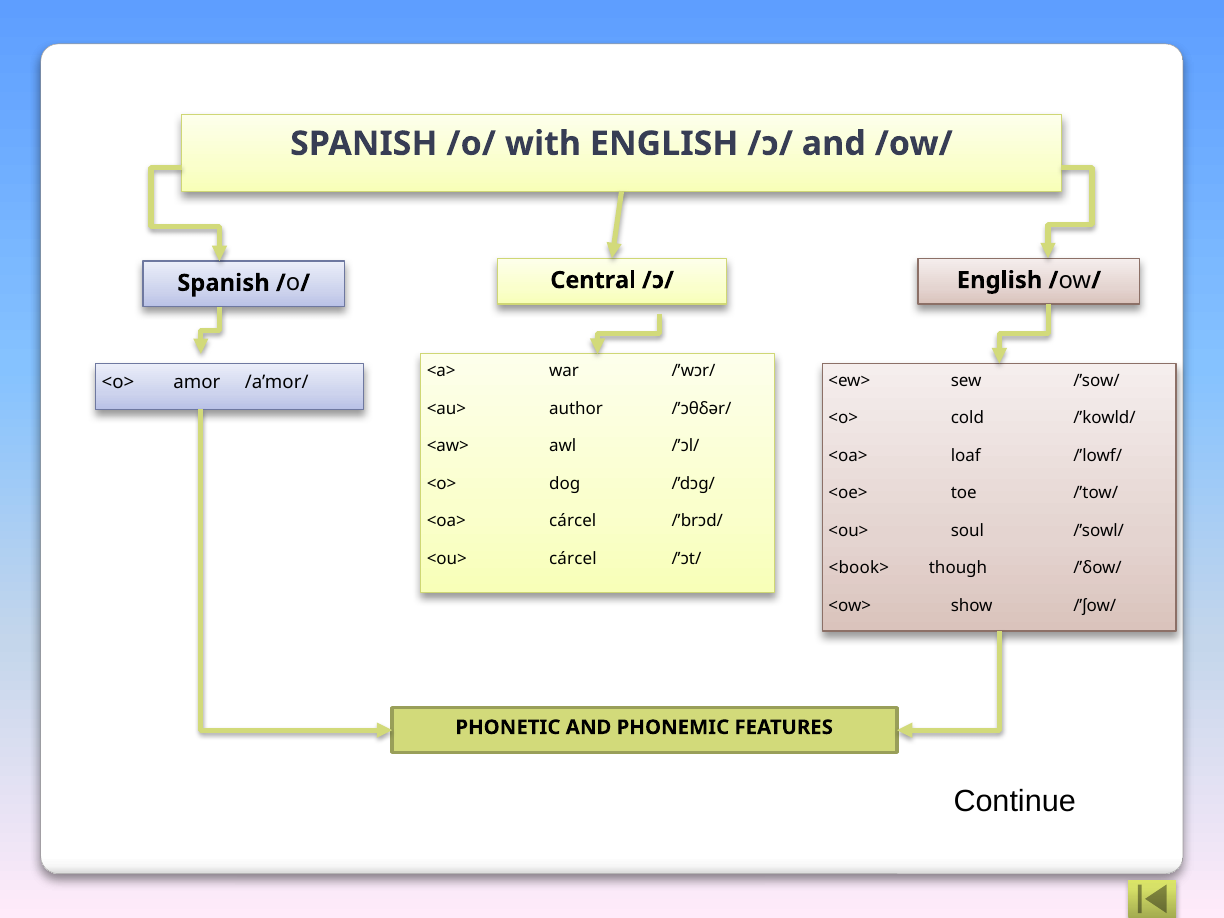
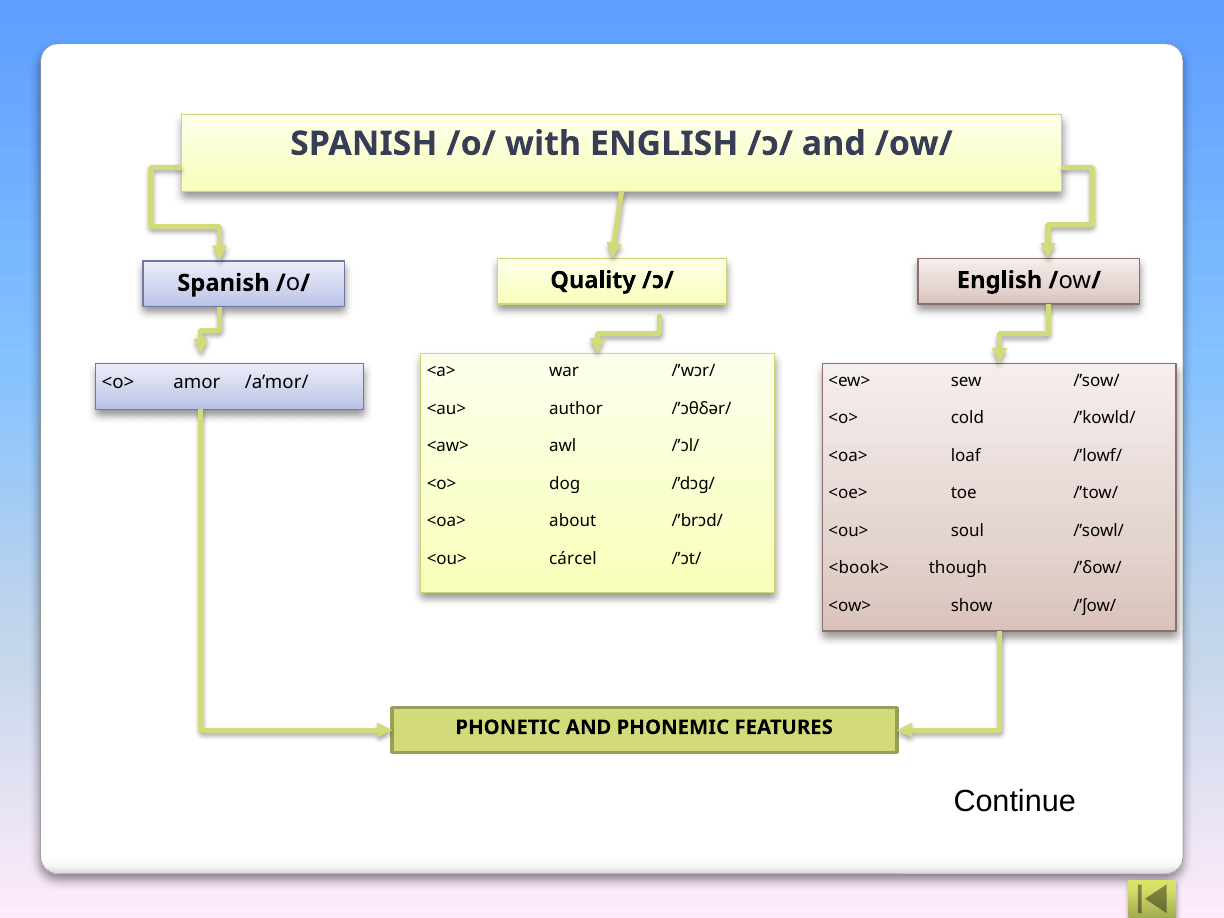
Central: Central -> Quality (593, 280)
<oa> cárcel: cárcel -> about (573, 521)
